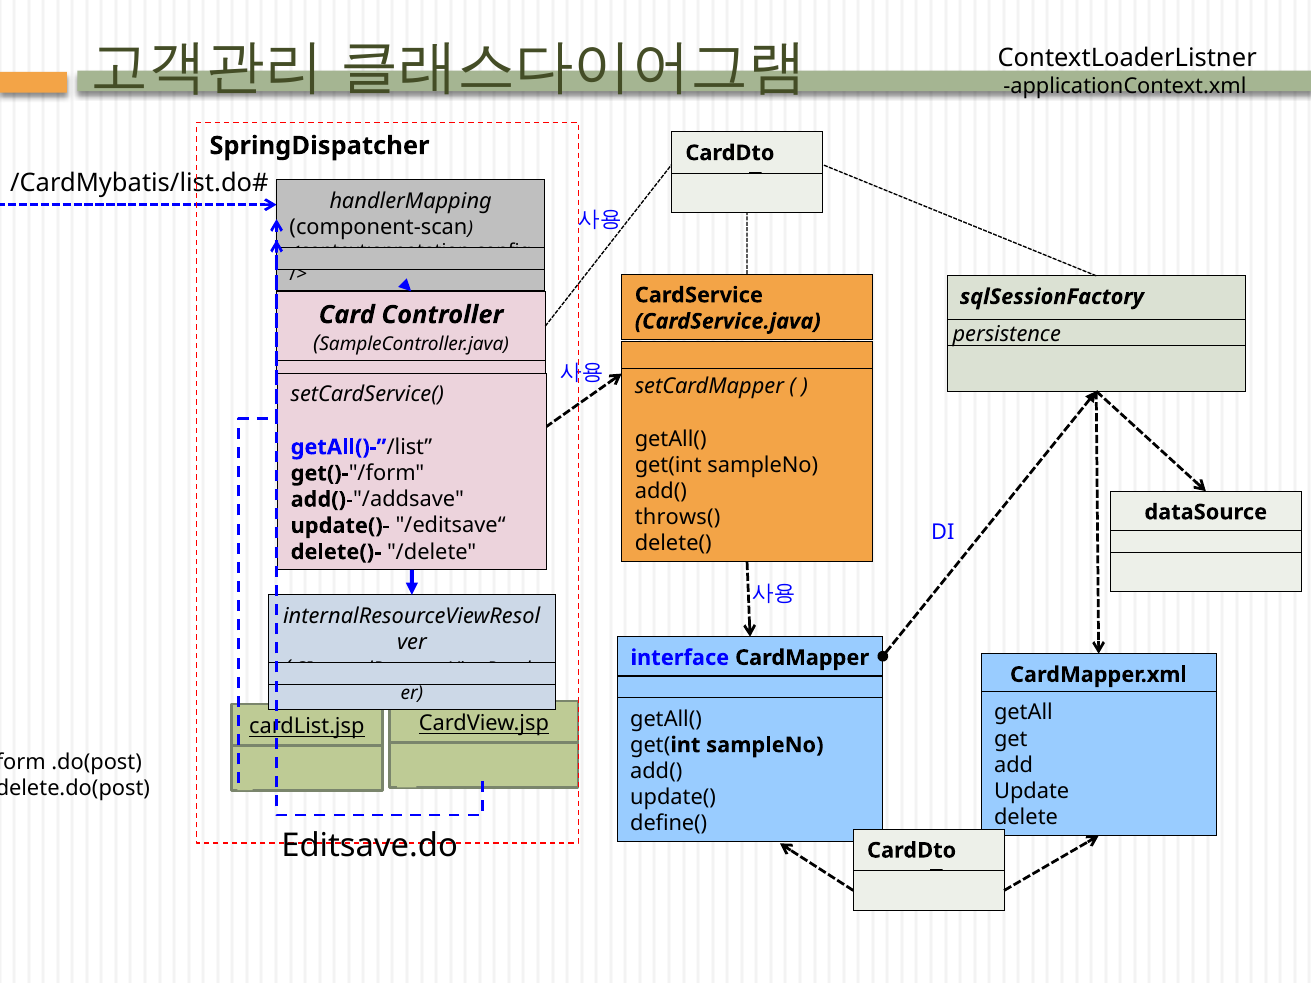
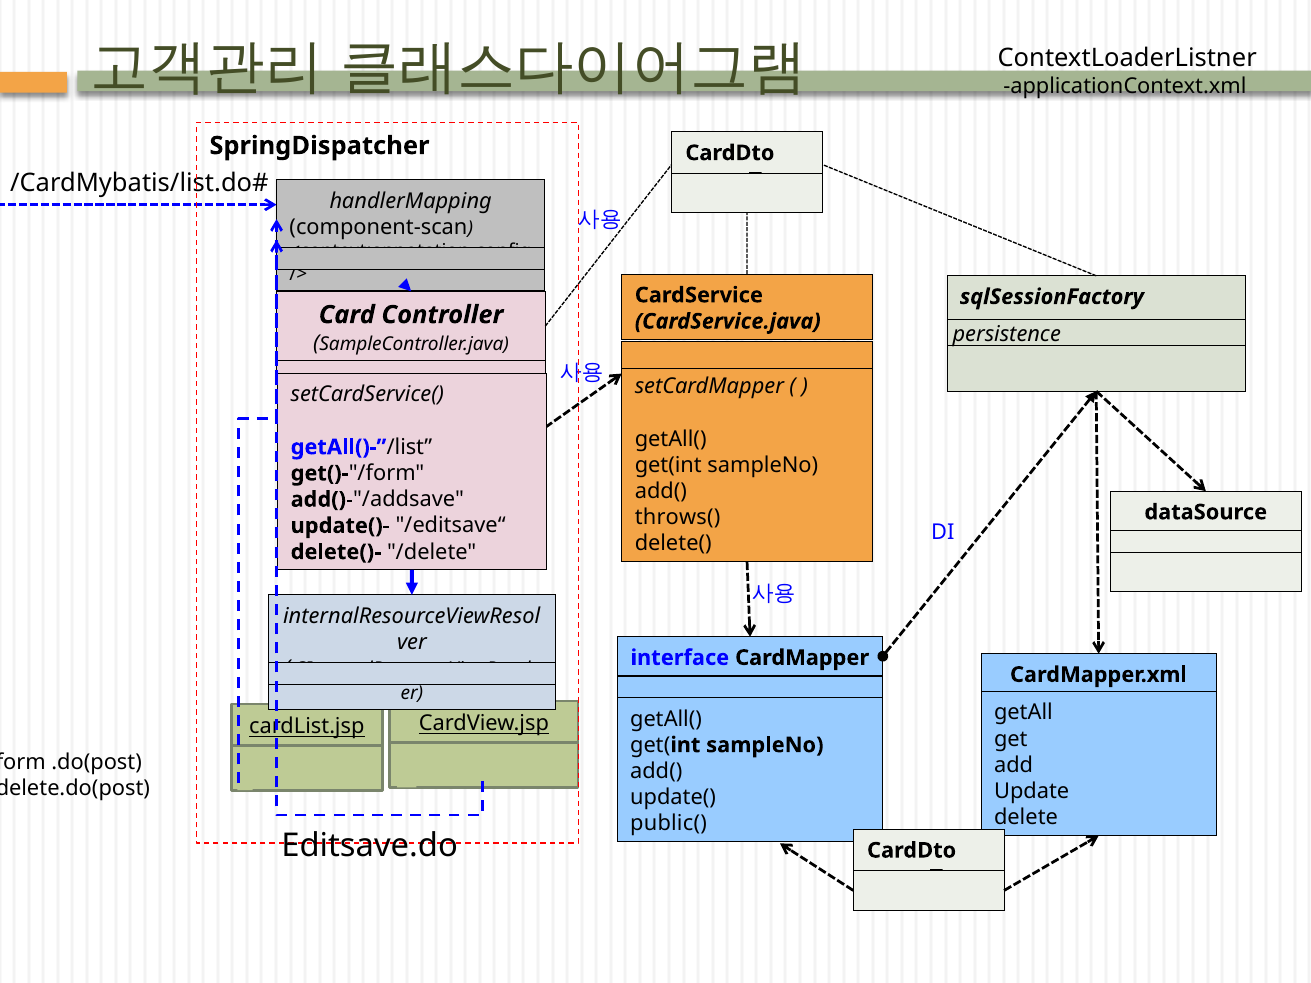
define(: define( -> public( (669, 824)
